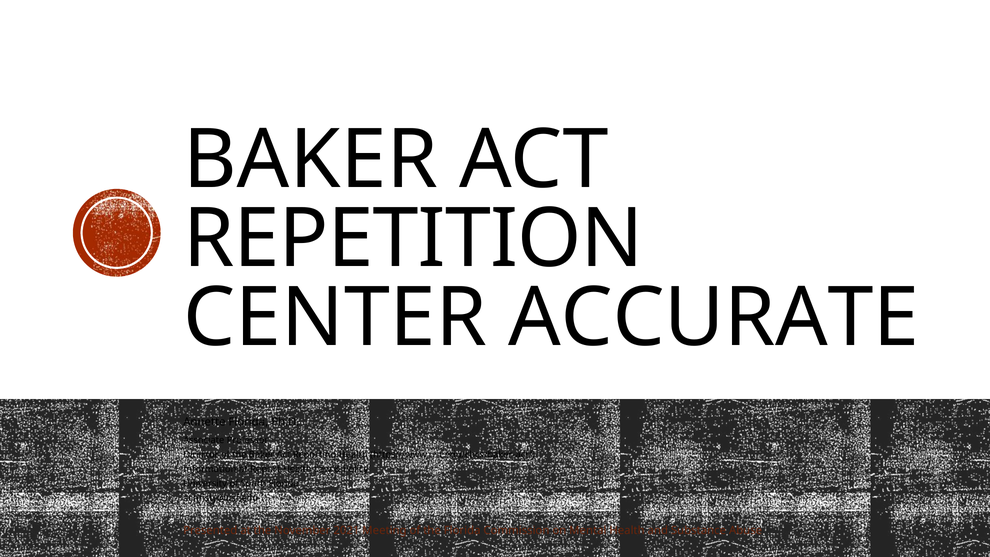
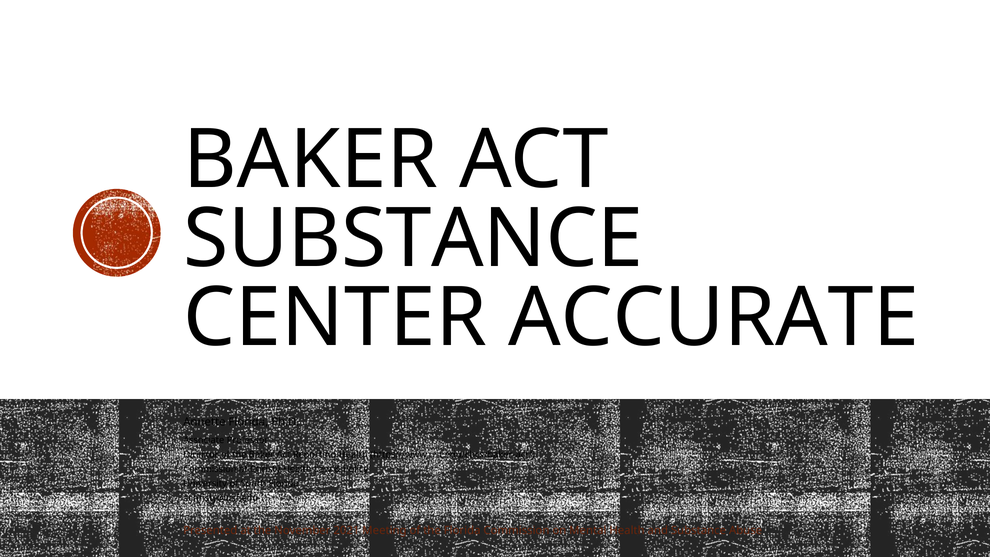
REPETITION: REPETITION -> SUBSTANCE (413, 239)
Information: Information -> Commission (210, 469)
Report: Report -> Christy (265, 469)
